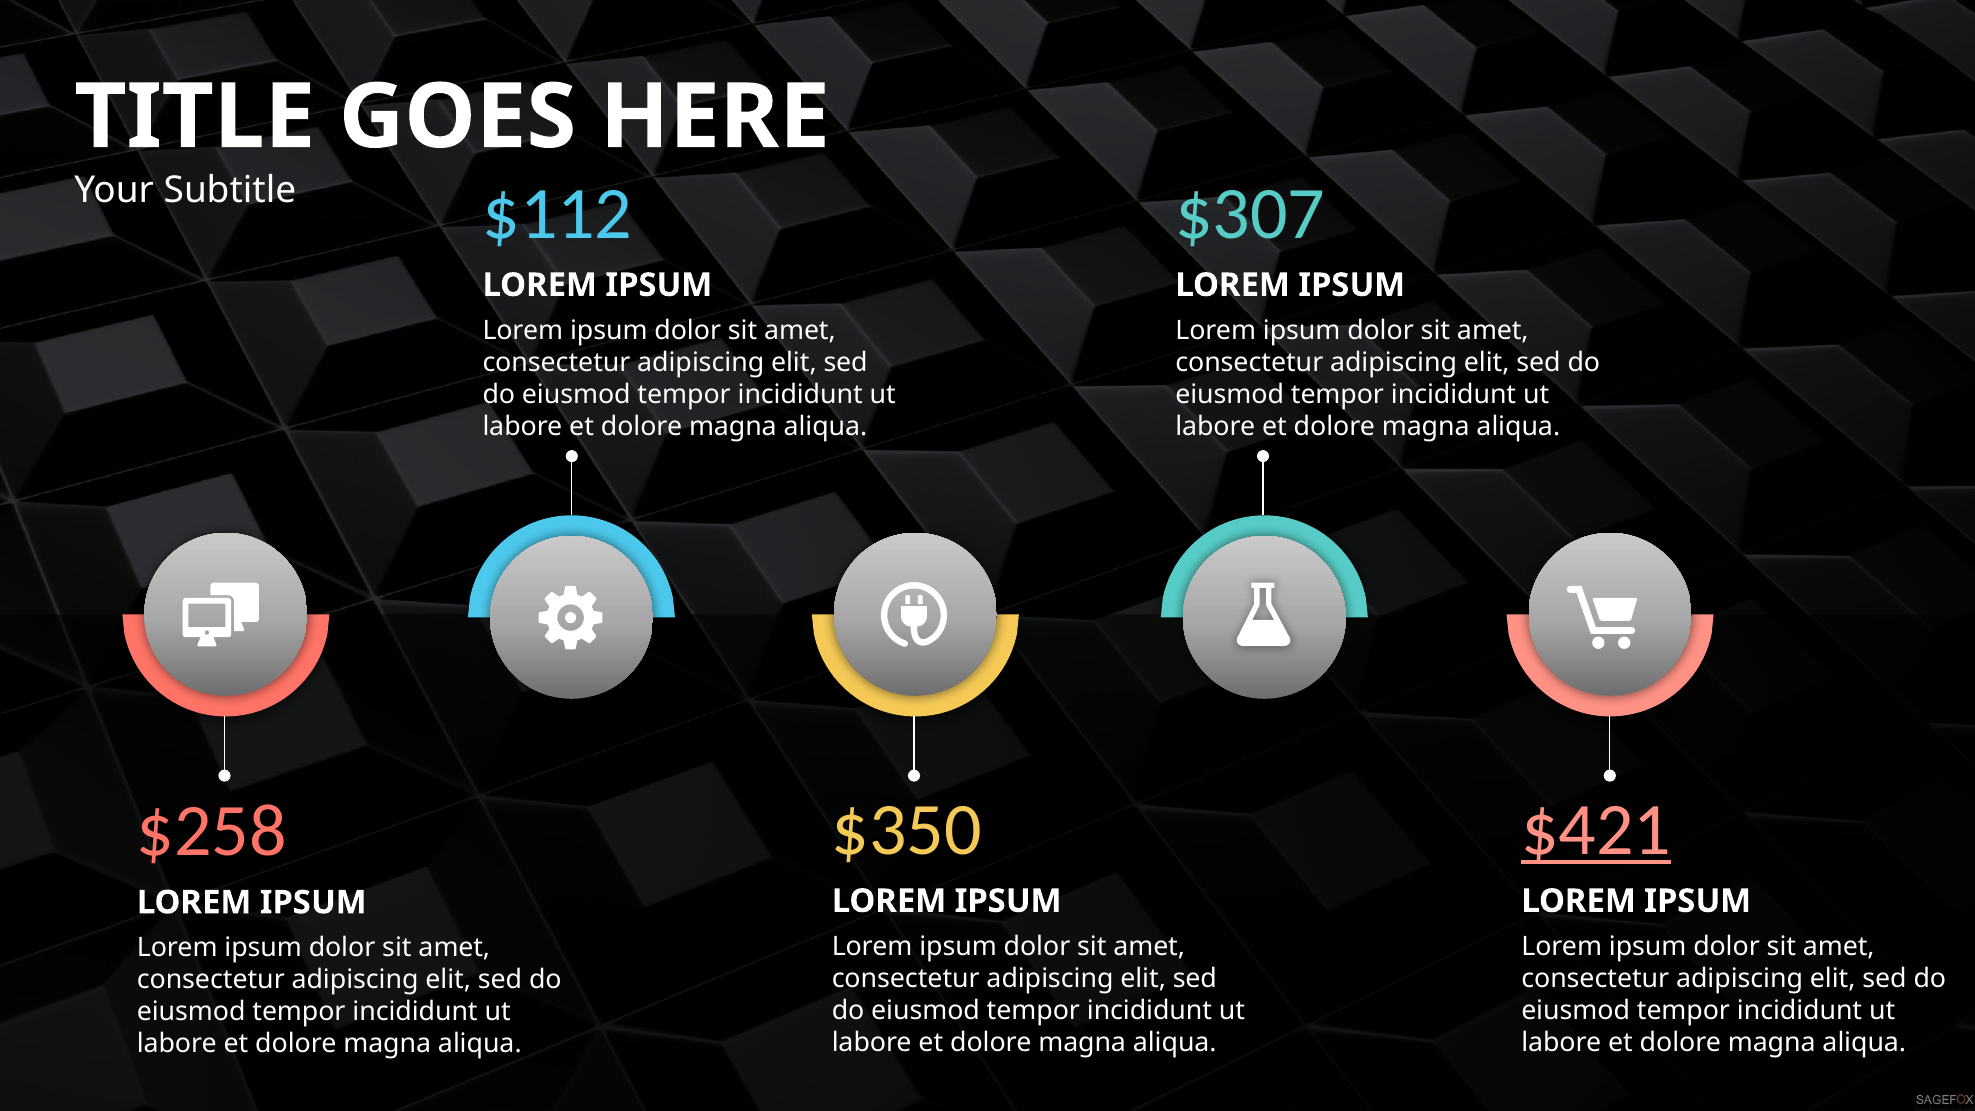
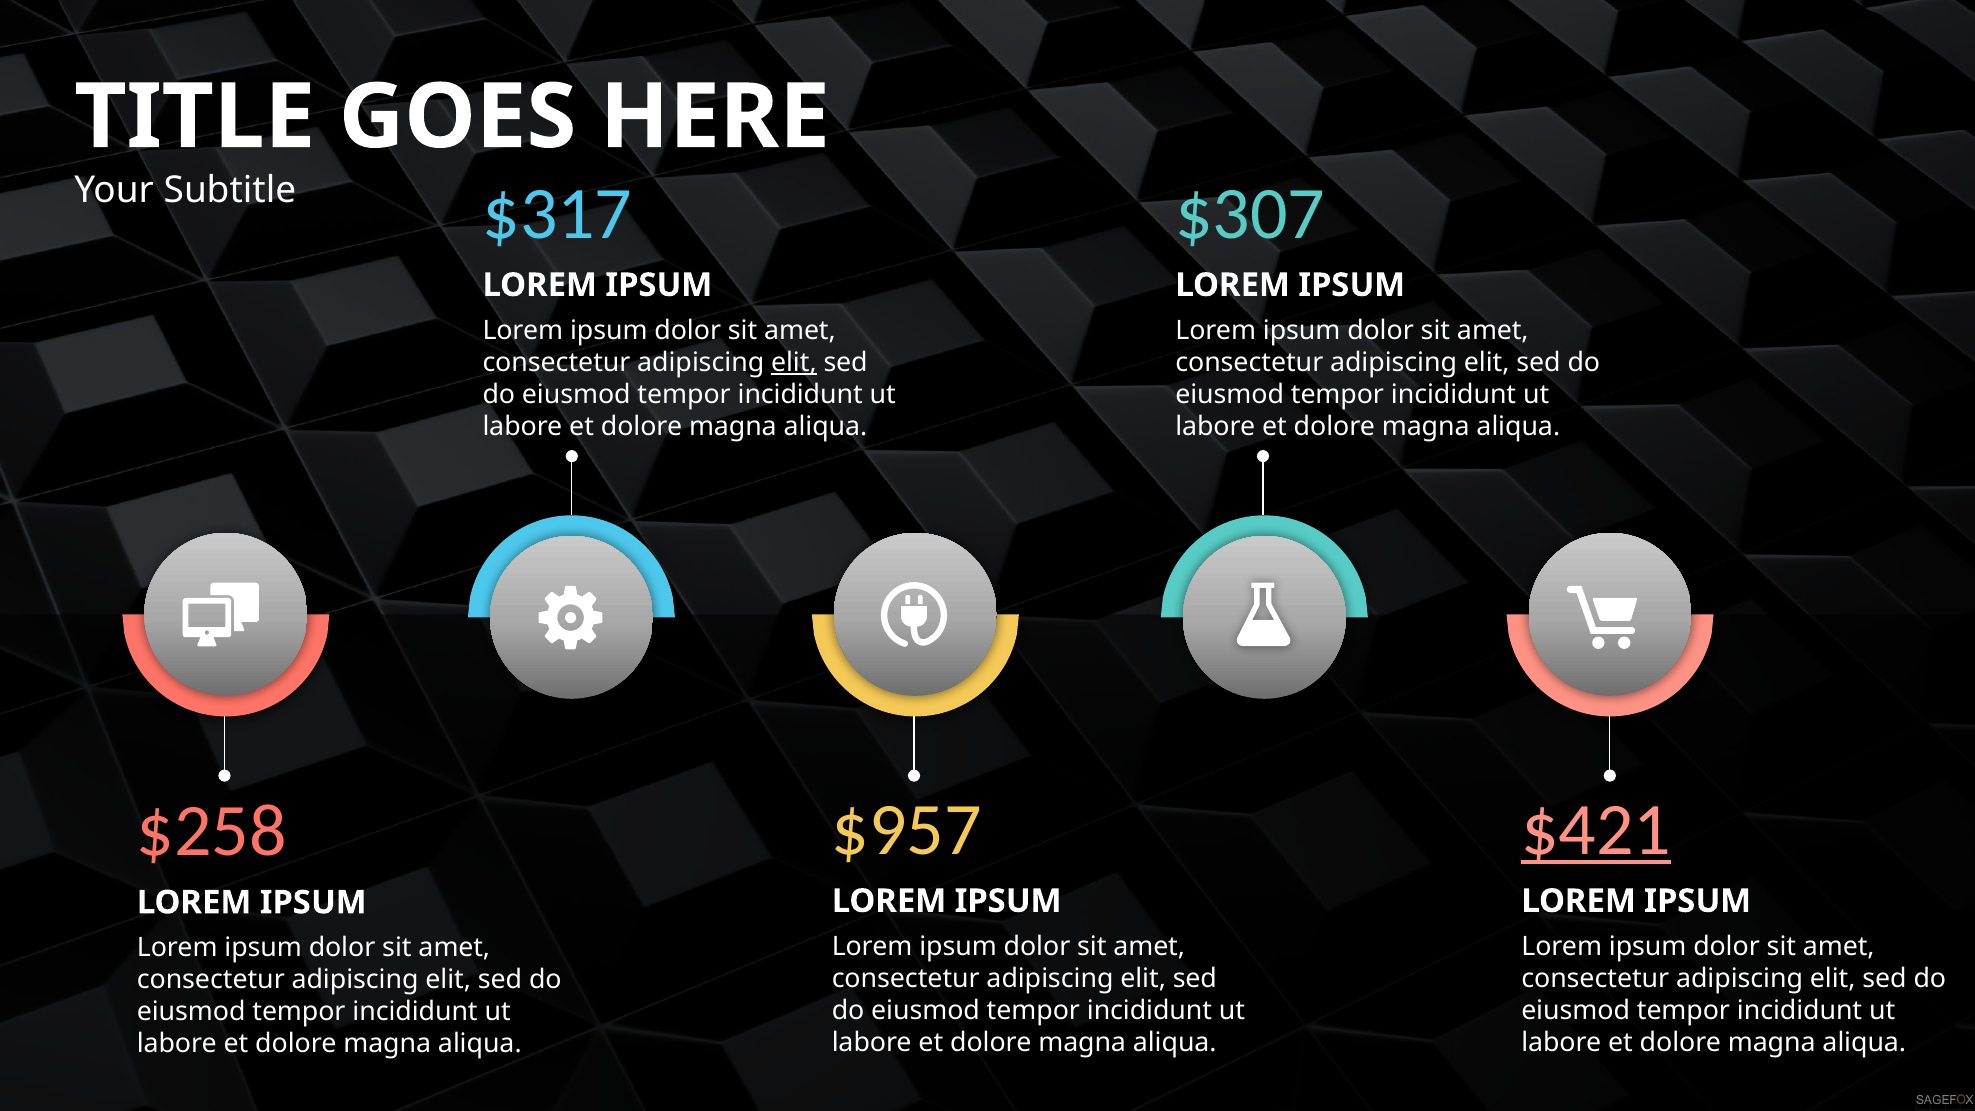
$112: $112 -> $317 (558, 214)
elit underline: none -> present (794, 362)
$350: $350 -> $957 (907, 830)
